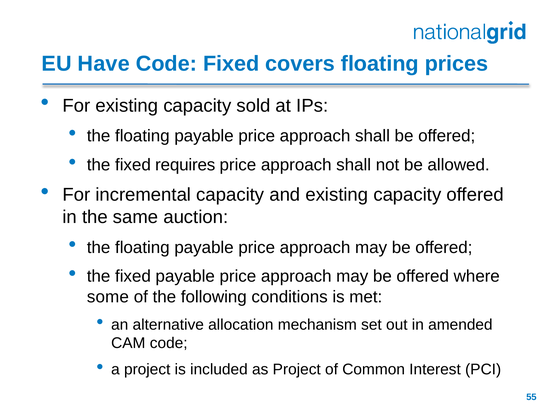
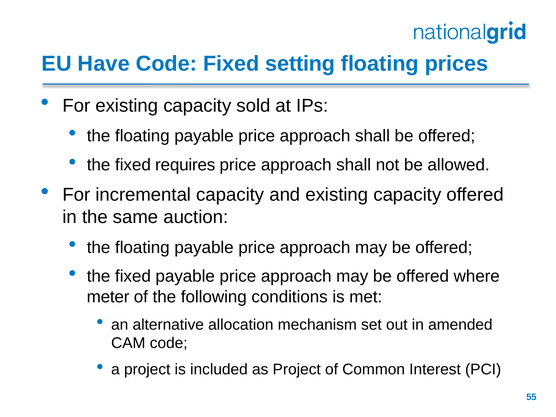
covers: covers -> setting (300, 64)
some: some -> meter (108, 297)
